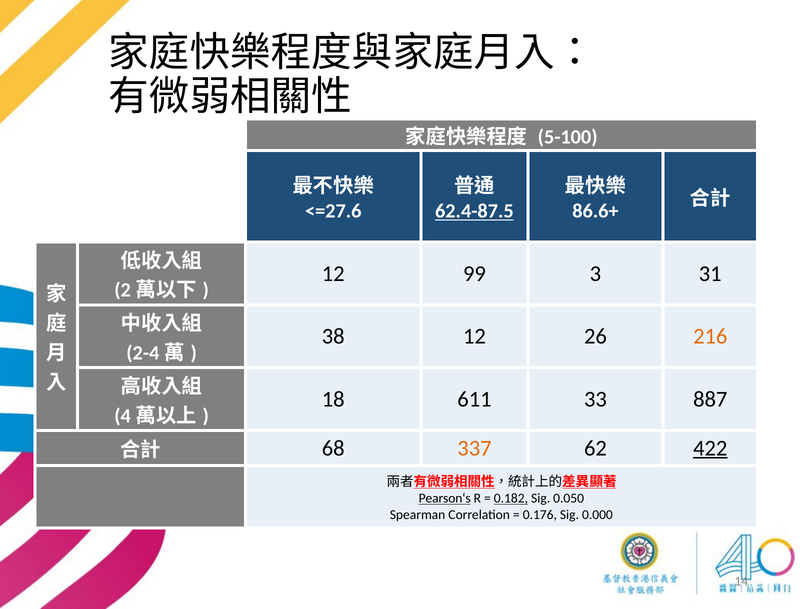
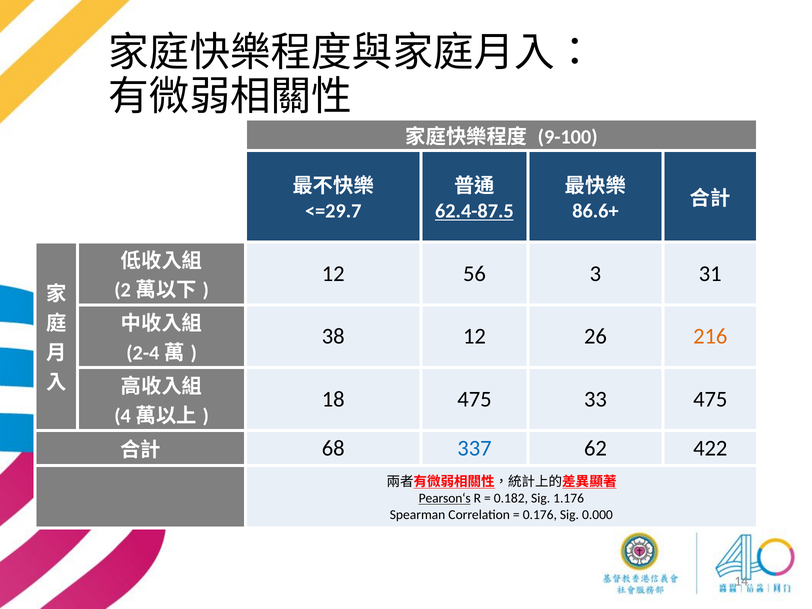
5-100: 5-100 -> 9-100 (568, 137)
<=27.6: <=27.6 -> <=29.7 (333, 211)
99: 99 -> 56 (474, 274)
18 611: 611 -> 475 (474, 399)
33 887: 887 -> 475 (710, 399)
337 colour: orange -> blue (474, 448)
422 underline: present -> none (710, 448)
0.182 underline: present -> none (511, 498)
0.050: 0.050 -> 1.176 (569, 498)
